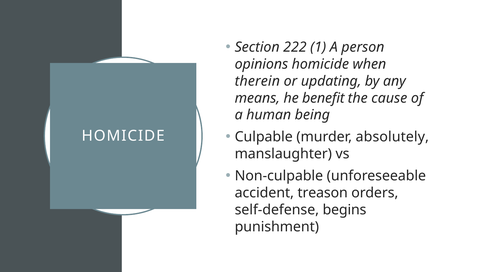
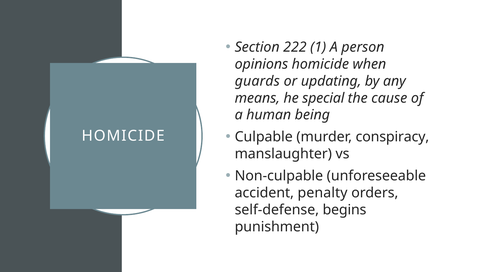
therein: therein -> guards (257, 81)
benefit: benefit -> special (323, 98)
absolutely: absolutely -> conspiracy (392, 137)
treason: treason -> penalty (323, 193)
